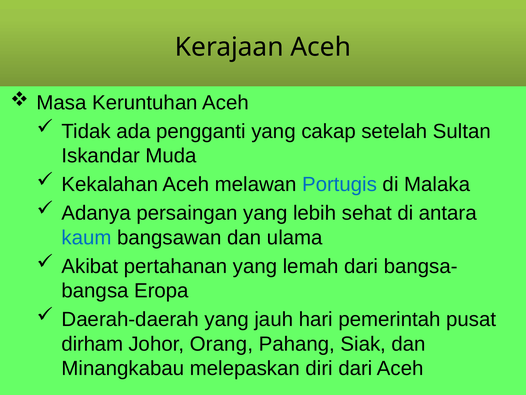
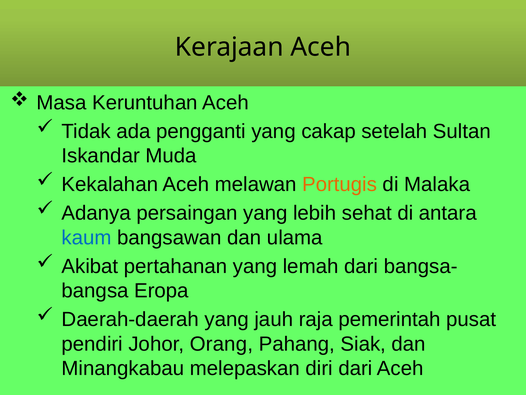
Portugis colour: blue -> orange (340, 184)
hari: hari -> raja (316, 319)
dirham: dirham -> pendiri (92, 344)
